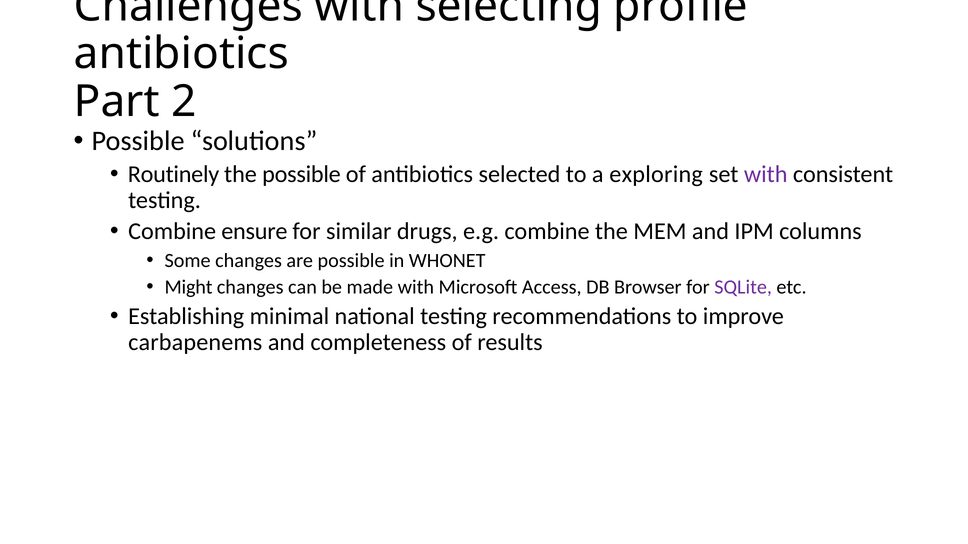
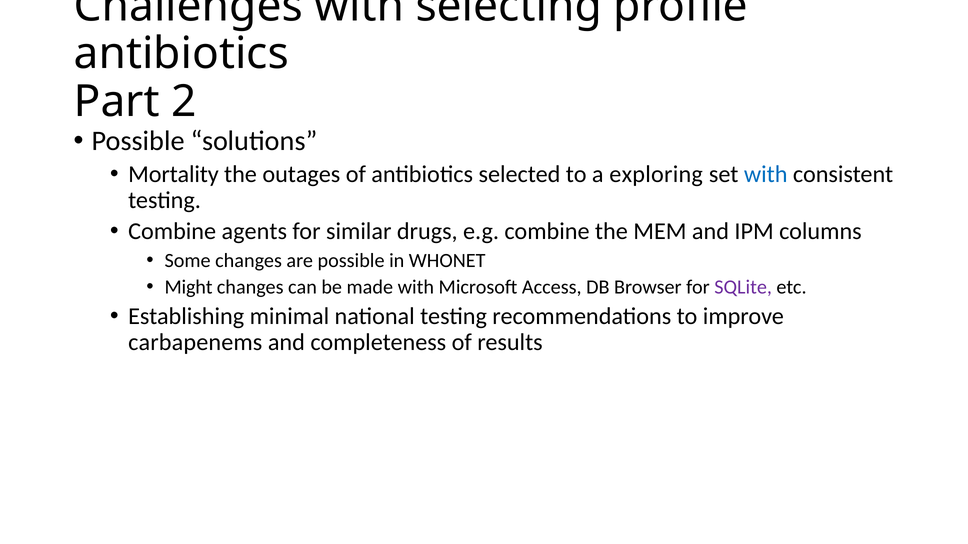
Routinely: Routinely -> Mortality (173, 174)
the possible: possible -> outages (301, 174)
with colour: purple -> blue (766, 174)
ensure: ensure -> agents (254, 232)
